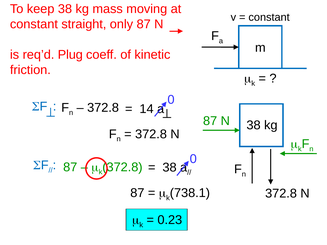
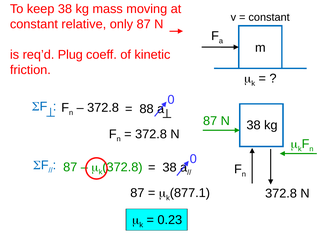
straight: straight -> relative (84, 24)
14: 14 -> 88 (147, 109)
738.1: 738.1 -> 877.1 (190, 193)
